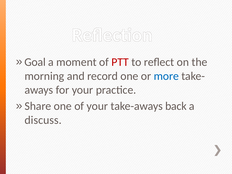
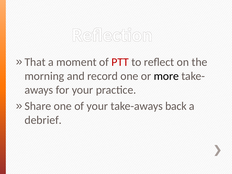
Goal: Goal -> That (35, 62)
more colour: blue -> black (166, 76)
discuss: discuss -> debrief (43, 120)
